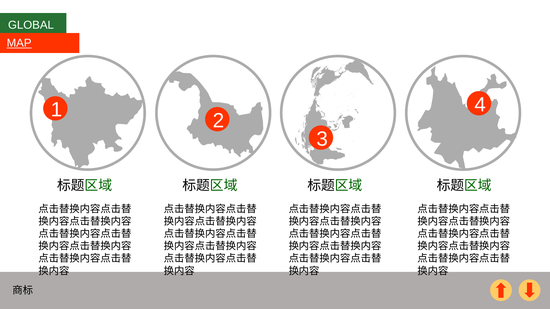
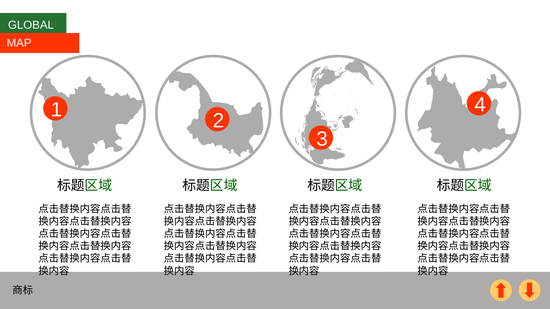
MAP underline: present -> none (19, 43)
